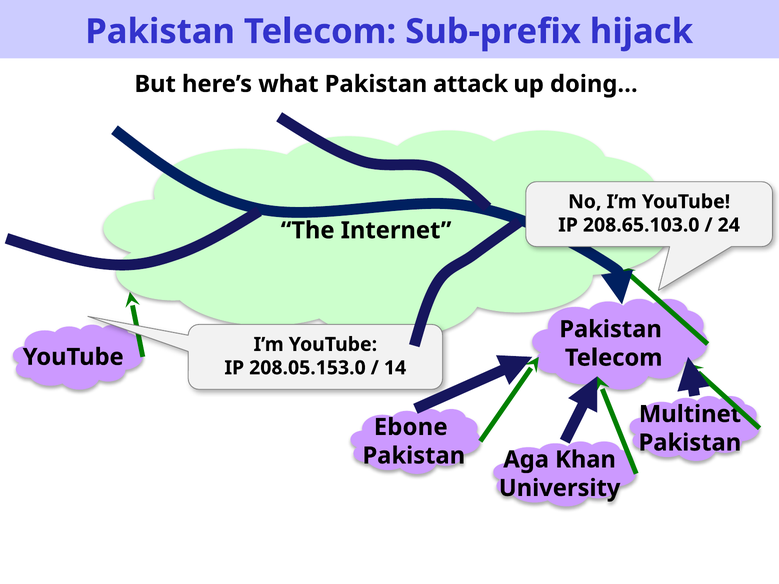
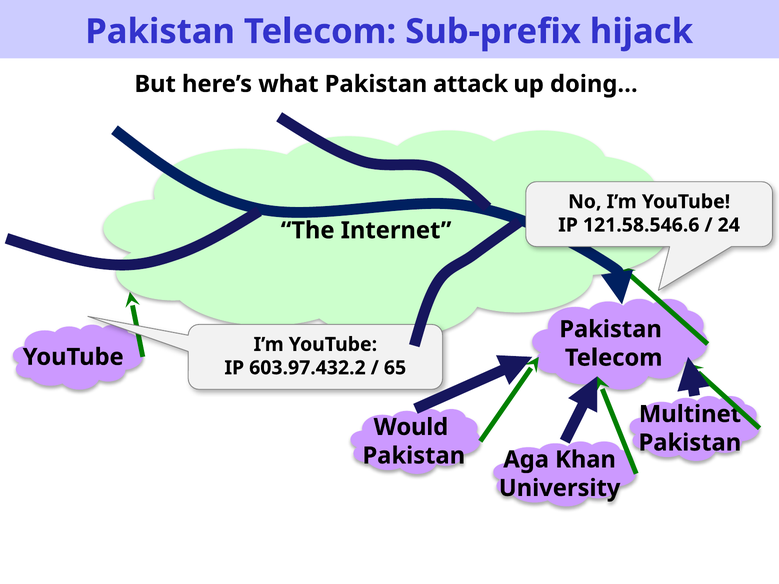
208.65.103.0: 208.65.103.0 -> 121.58.546.6 (641, 225)
208.05.153.0: 208.05.153.0 -> 603.97.432.2 (307, 368)
14: 14 -> 65 (395, 368)
Ebone: Ebone -> Would (411, 427)
